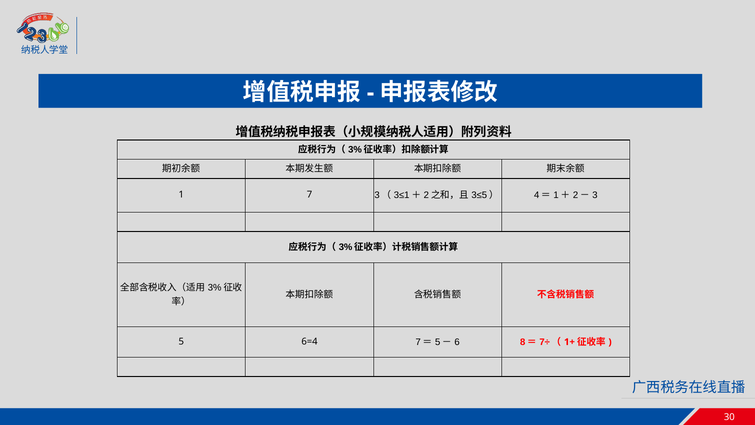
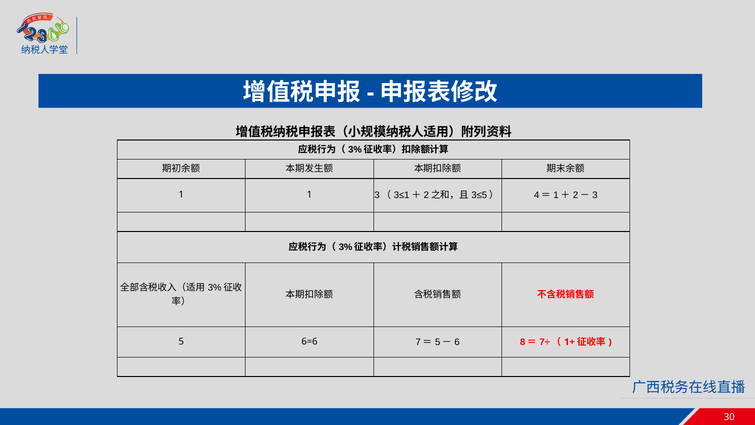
1 7: 7 -> 1 (309, 195)
6=4: 6=4 -> 6=6 (309, 341)
